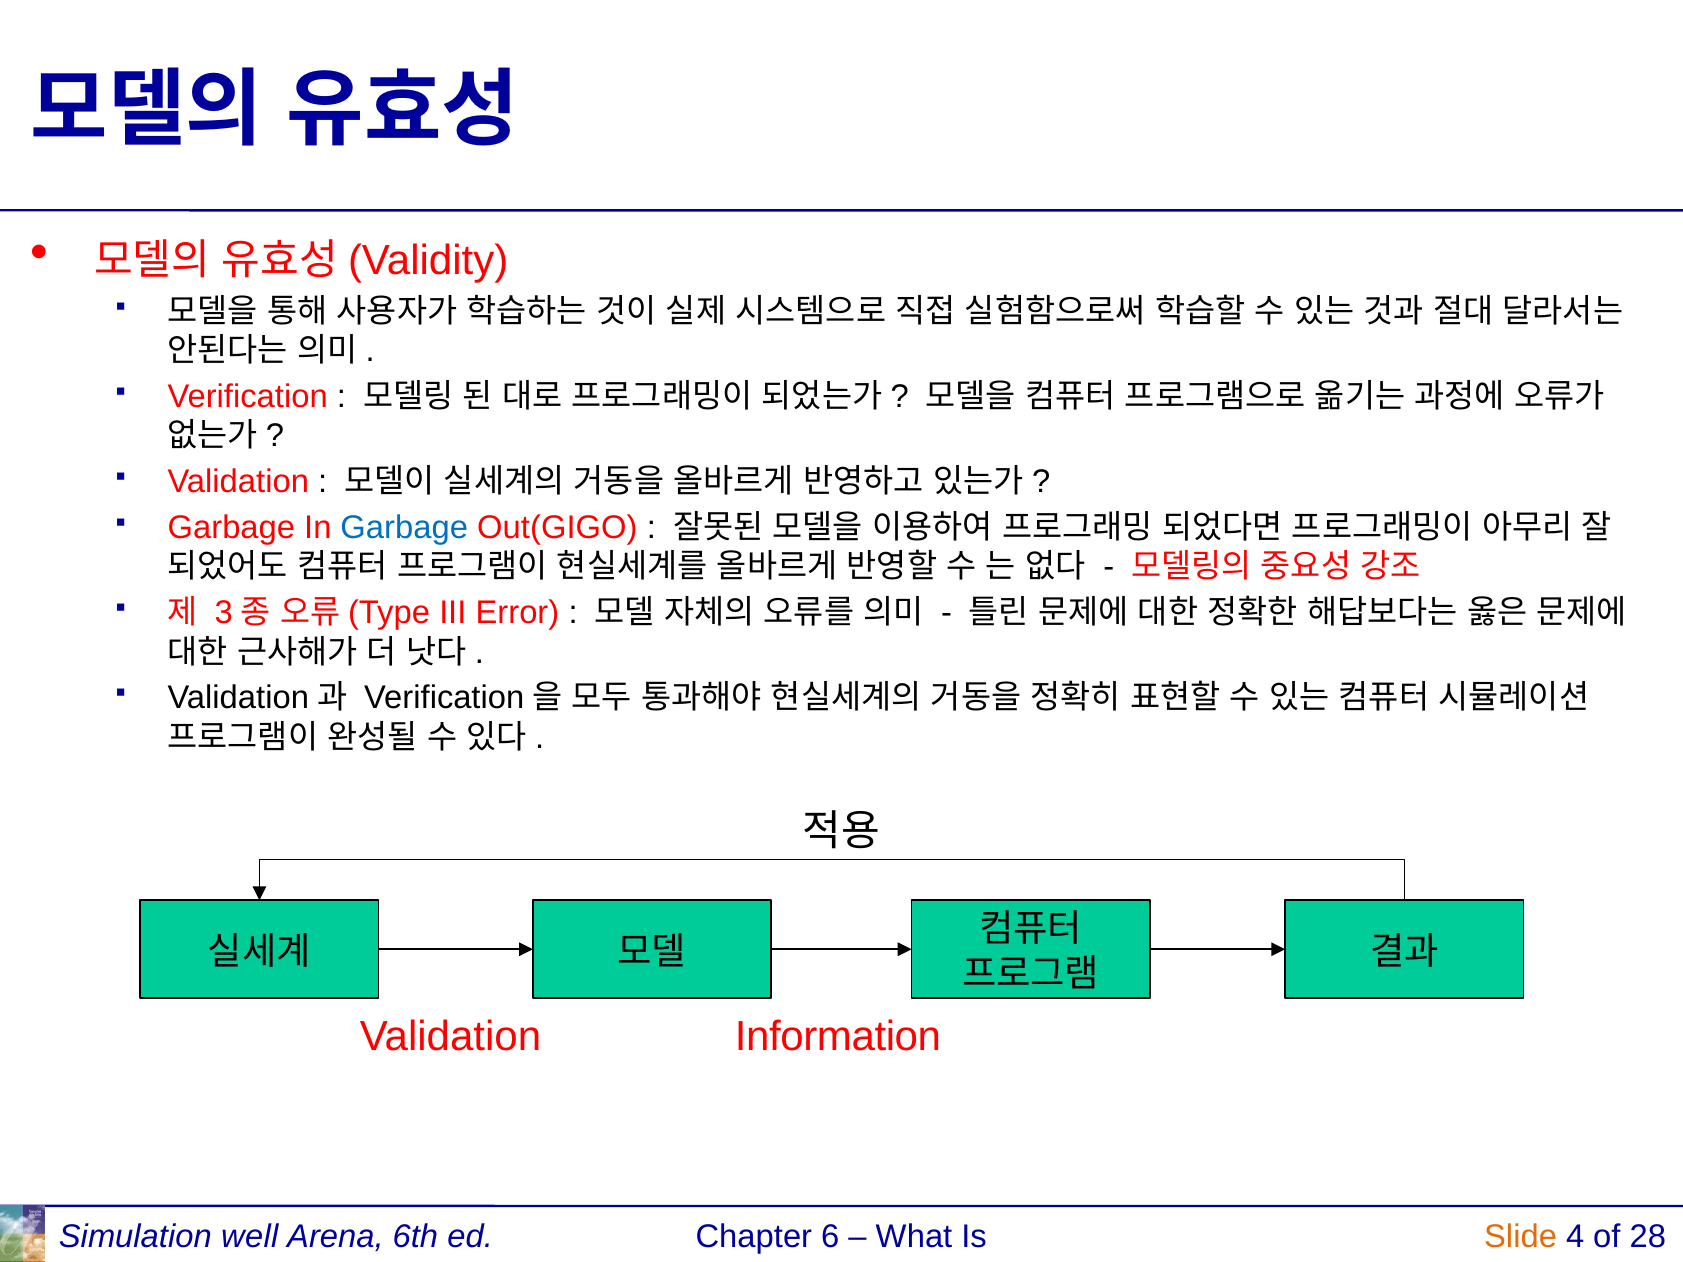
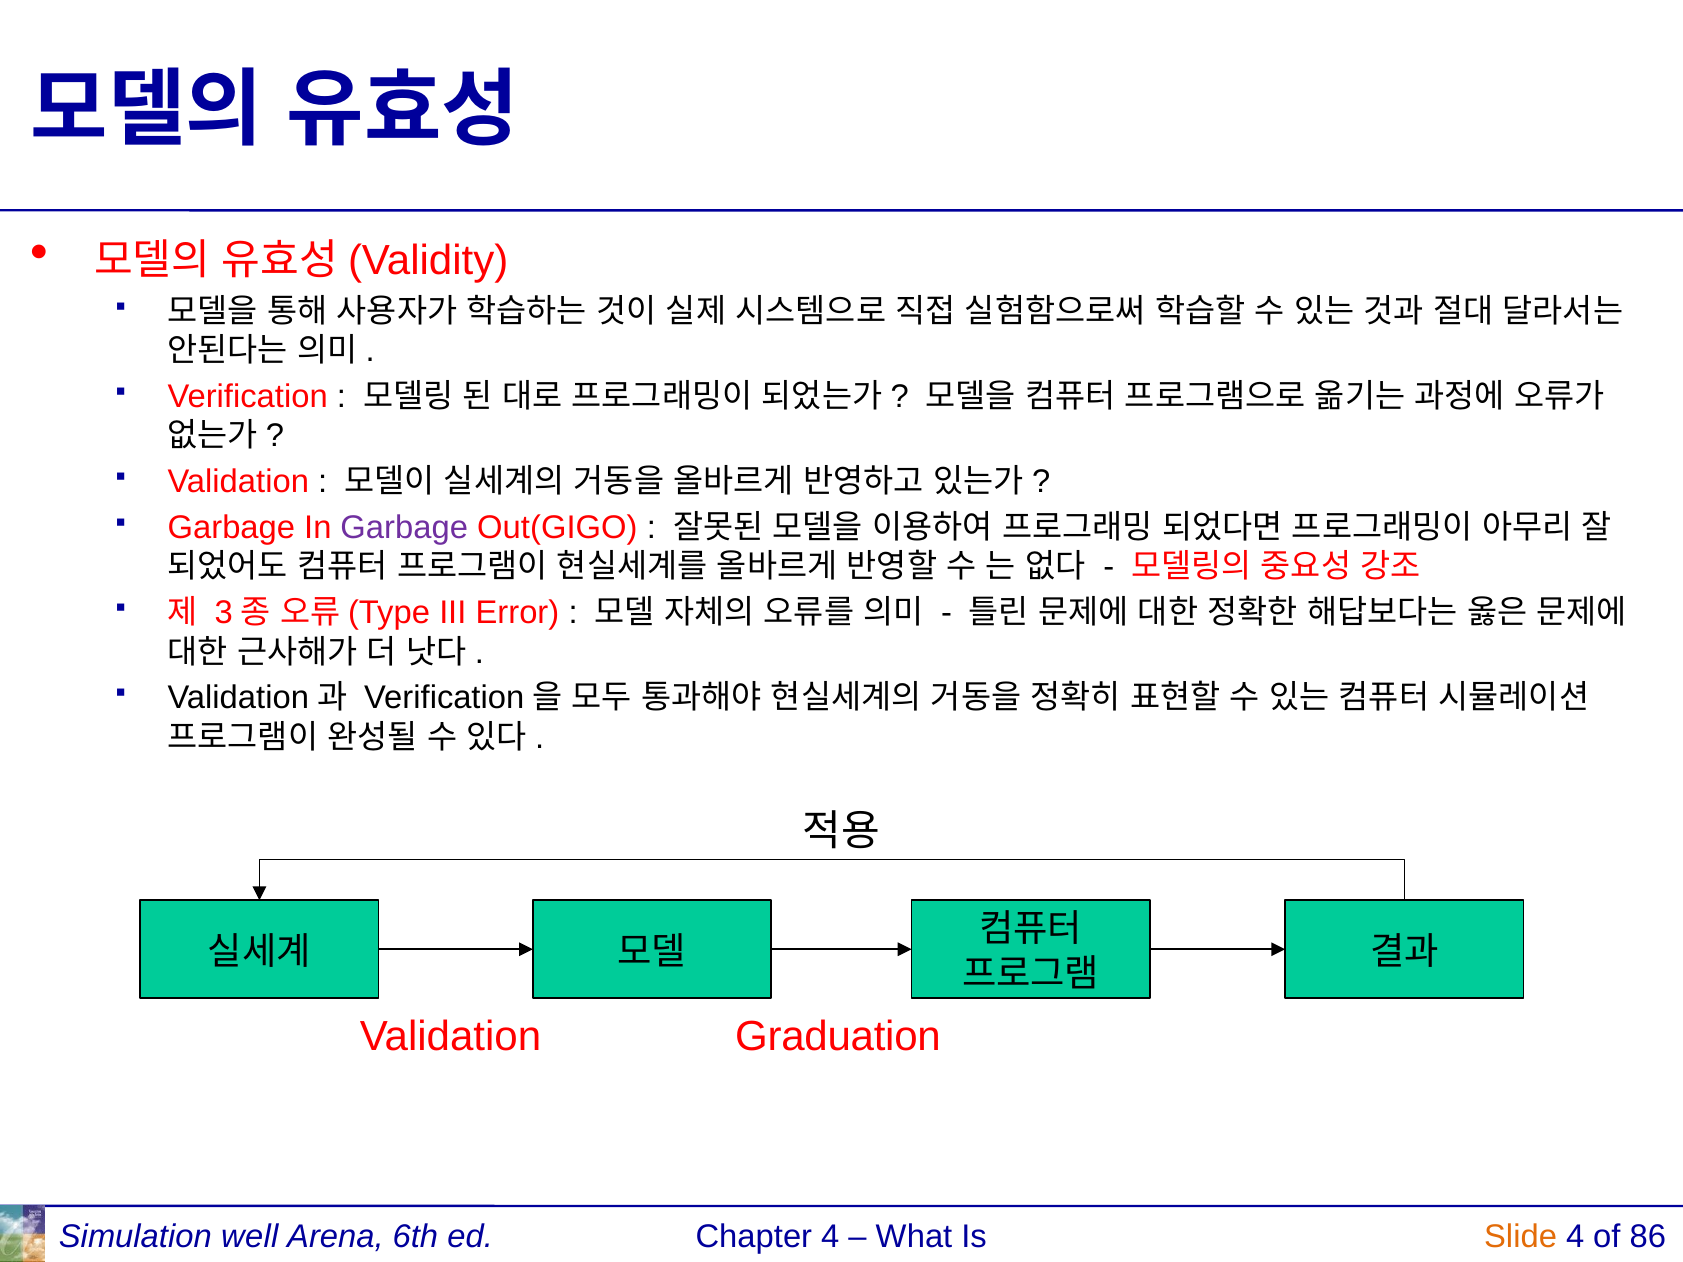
Garbage colour: blue -> purple (404, 528)
Information: Information -> Graduation (838, 1037)
Chapter 6: 6 -> 4 (830, 1236)
28: 28 -> 86 (1648, 1236)
